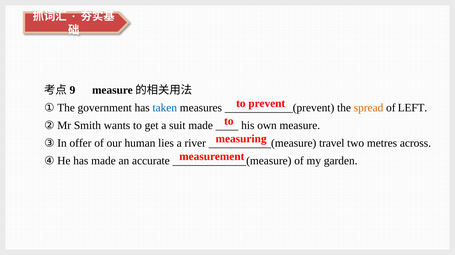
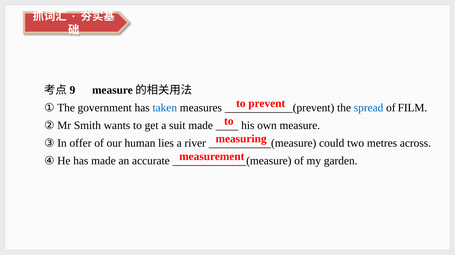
spread colour: orange -> blue (369, 108)
LEFT: LEFT -> FILM (412, 108)
travel: travel -> could (332, 143)
